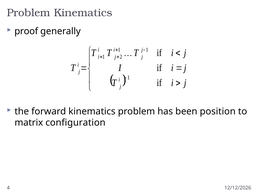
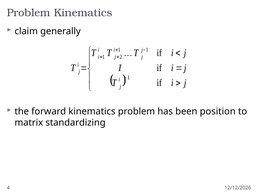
proof: proof -> claim (26, 31)
configuration: configuration -> standardizing (75, 122)
